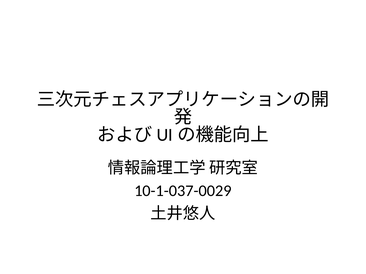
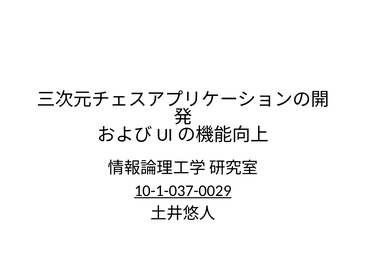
10-1-037-0029 underline: none -> present (183, 191)
